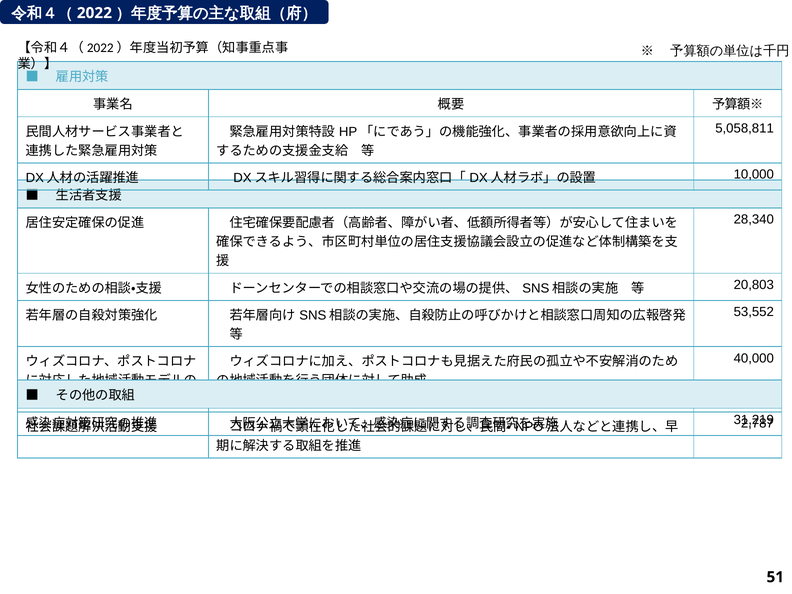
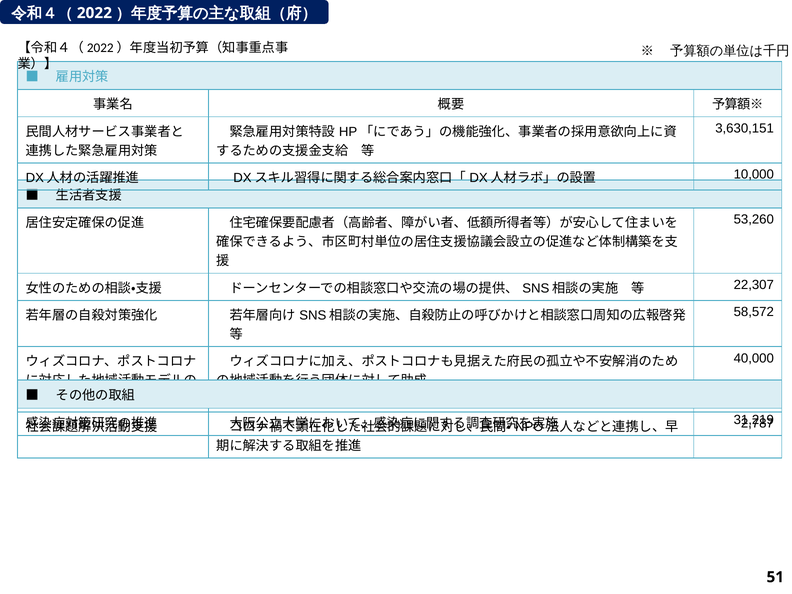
5,058,811: 5,058,811 -> 3,630,151 (745, 128)
28,340: 28,340 -> 53,260 (754, 219)
20,803: 20,803 -> 22,307 (754, 285)
53,552: 53,552 -> 58,572 (754, 312)
